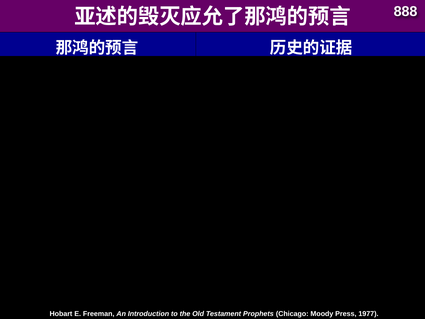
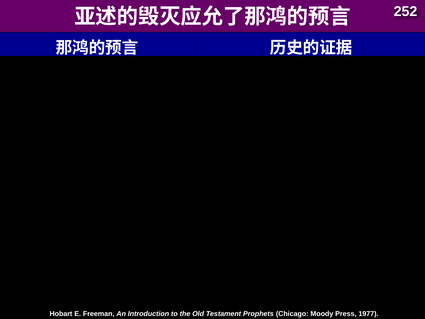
888: 888 -> 252 (406, 12)
